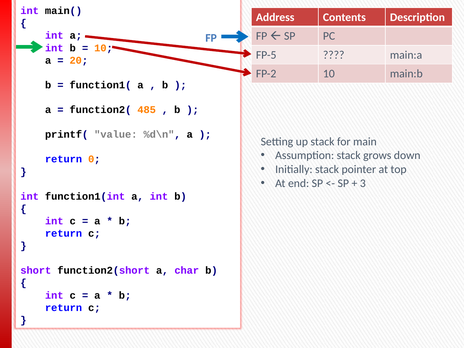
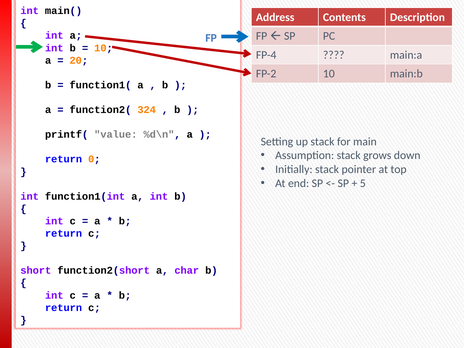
FP-5: FP-5 -> FP-4 (266, 55)
485: 485 -> 324 (147, 110)
3: 3 -> 5 (363, 183)
